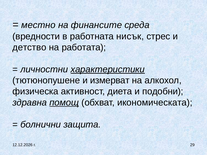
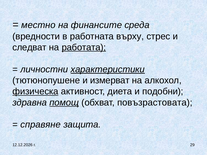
нисък: нисък -> върху (130, 36)
детство: детство -> следват (29, 47)
работата underline: none -> present (84, 47)
физическа underline: none -> present (35, 92)
икономическата: икономическата -> повъзрастовата (155, 103)
болнични: болнични -> справяне (41, 125)
